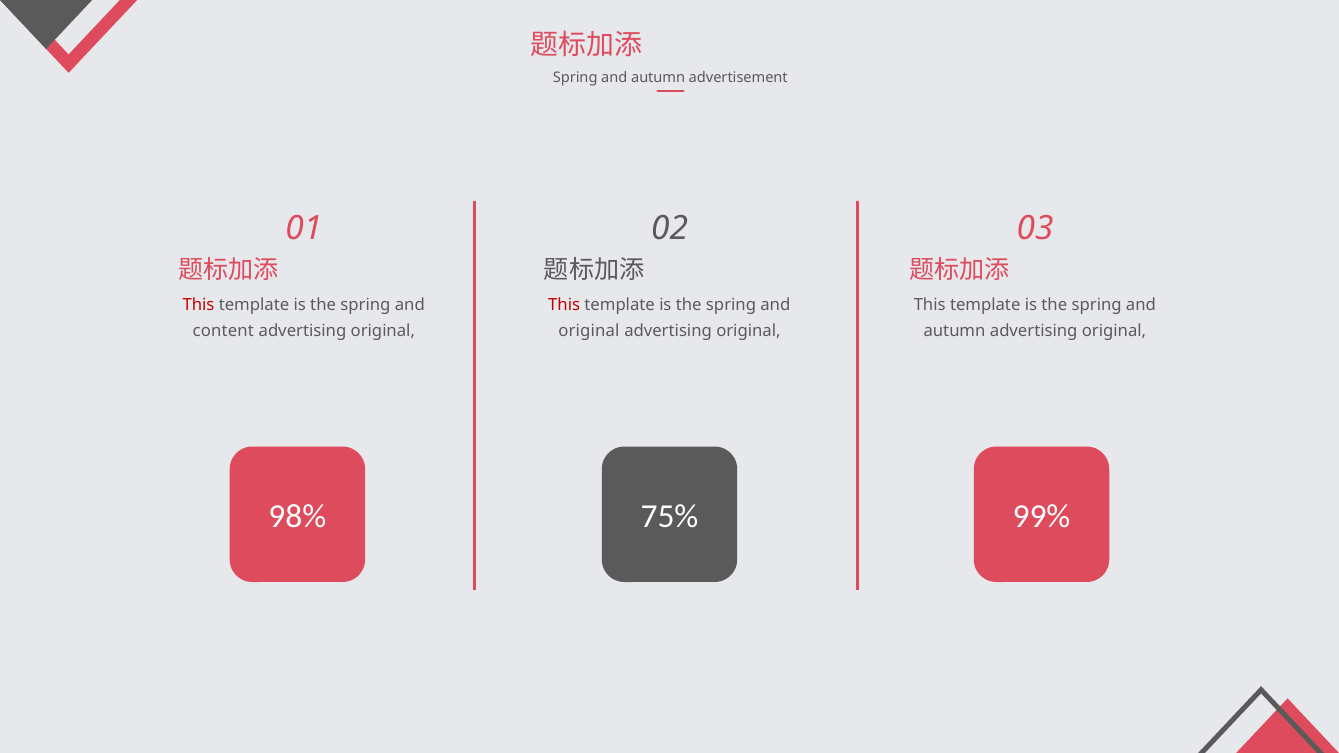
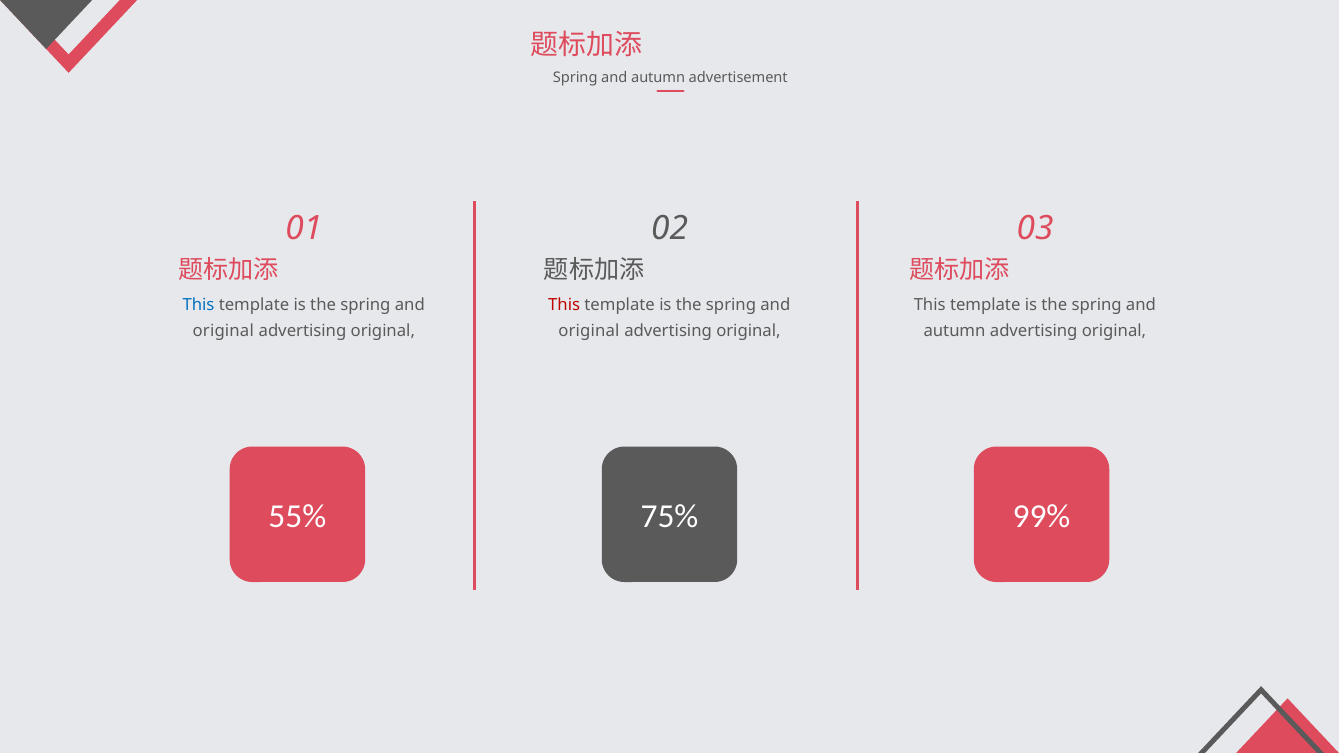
This colour: red -> blue (199, 305)
content: content -> original (223, 331)
98%: 98% -> 55% (297, 517)
